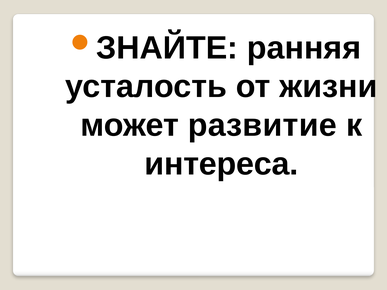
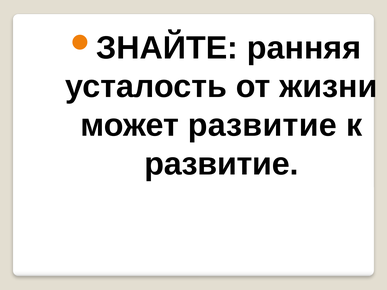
интереса: интереса -> развитие (221, 164)
